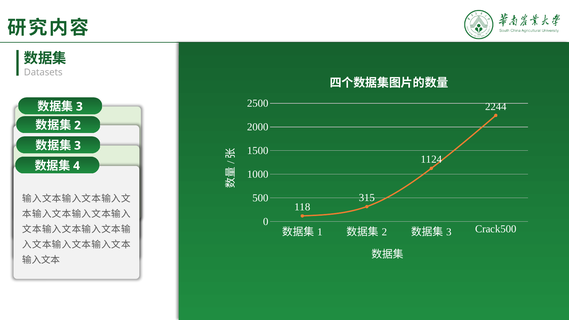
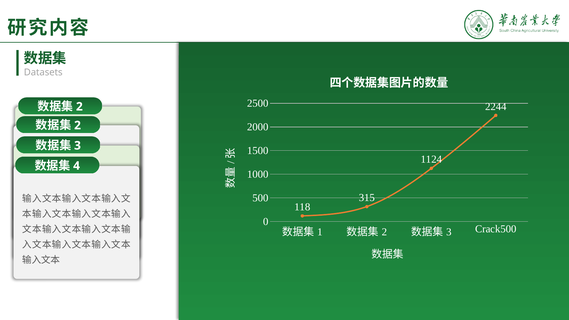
3: 3 -> 2 (79, 107)
